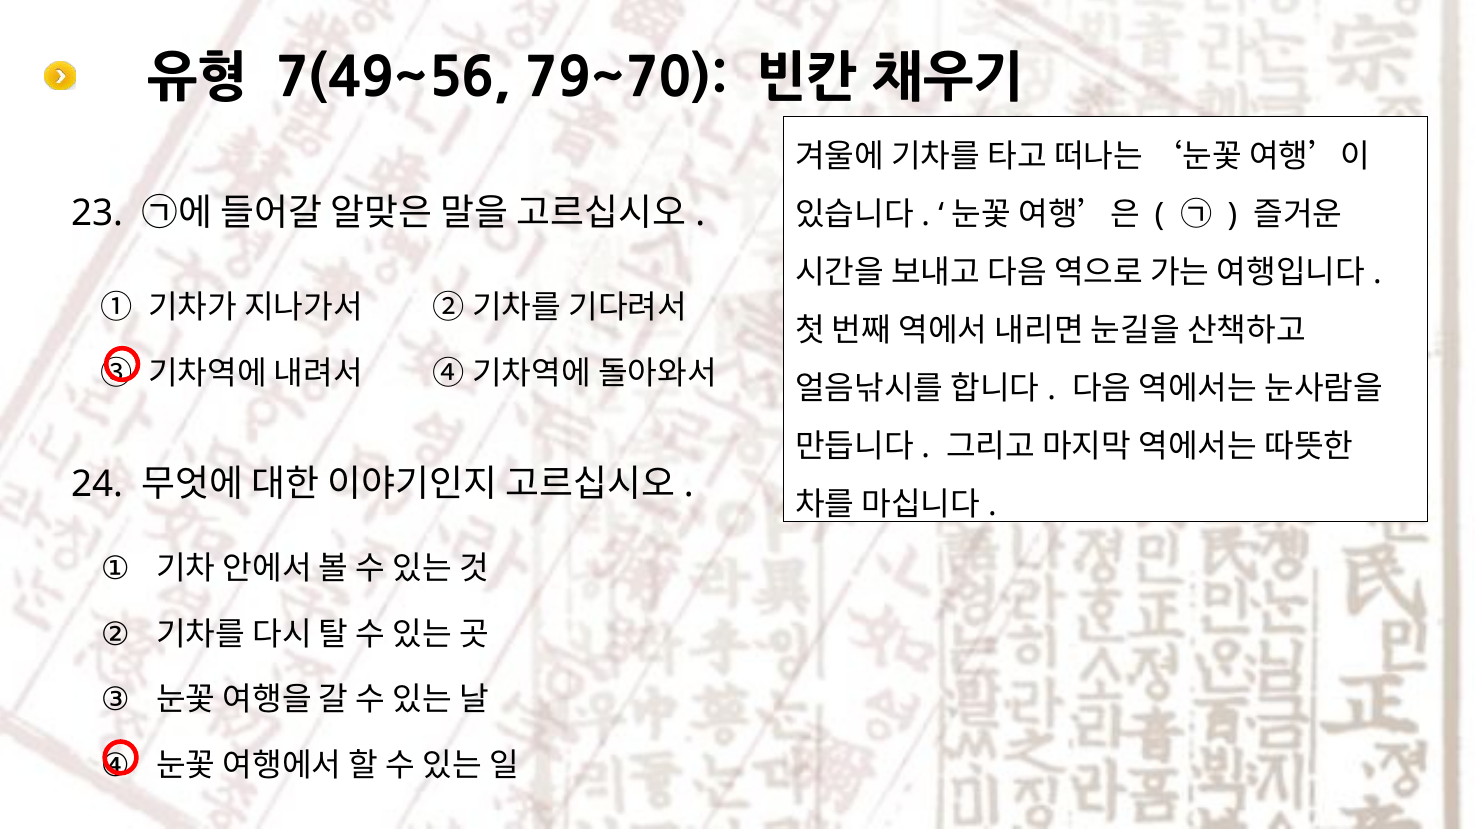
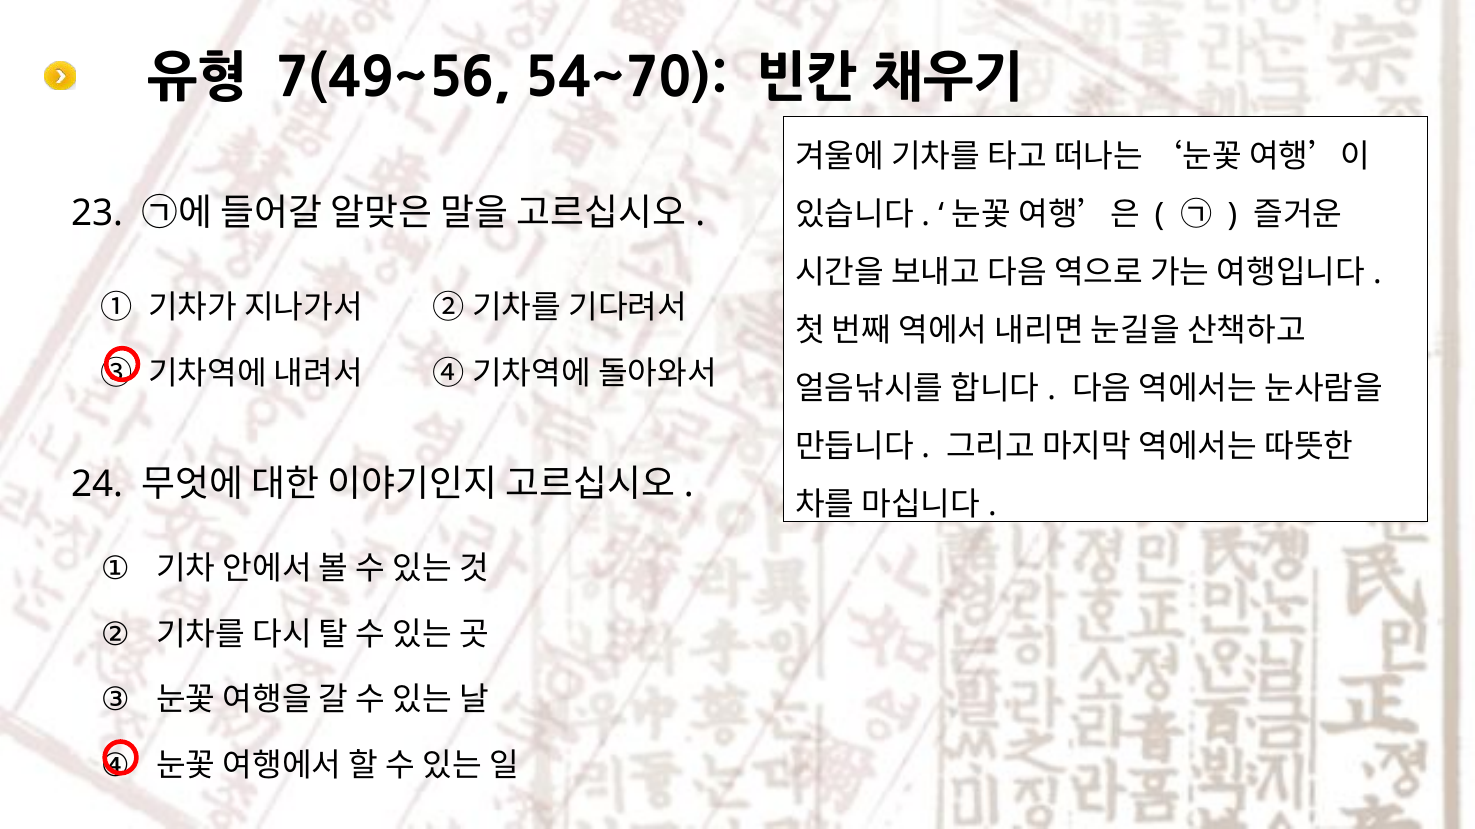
79~70: 79~70 -> 54~70 (627, 79)
